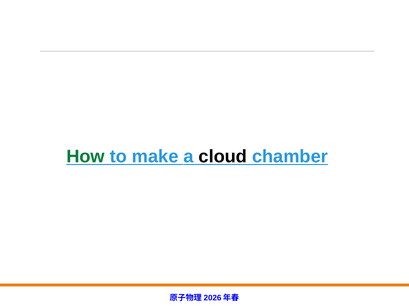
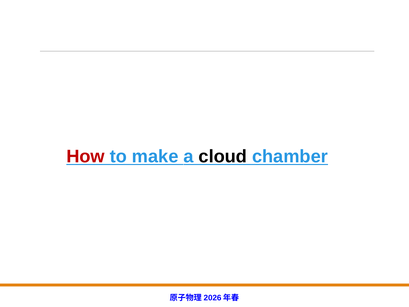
How colour: green -> red (85, 156)
